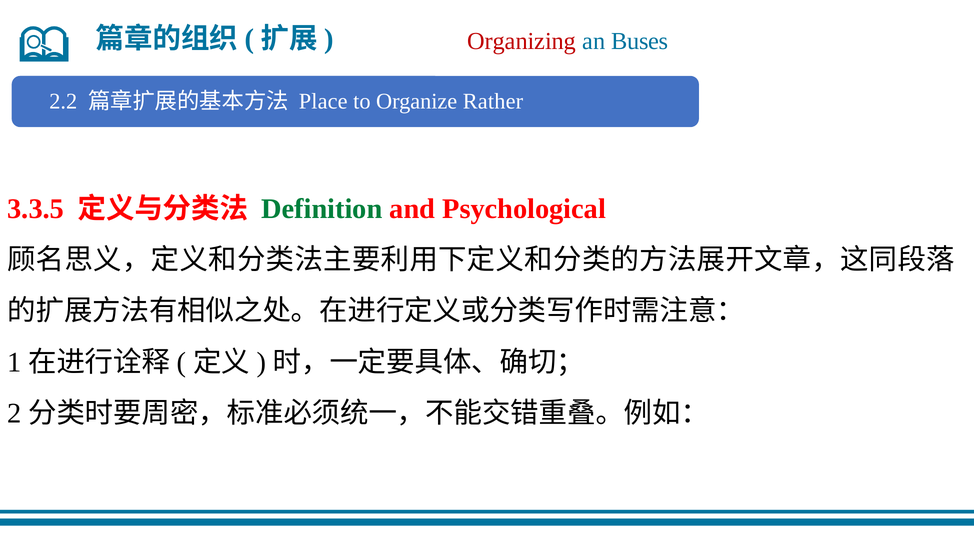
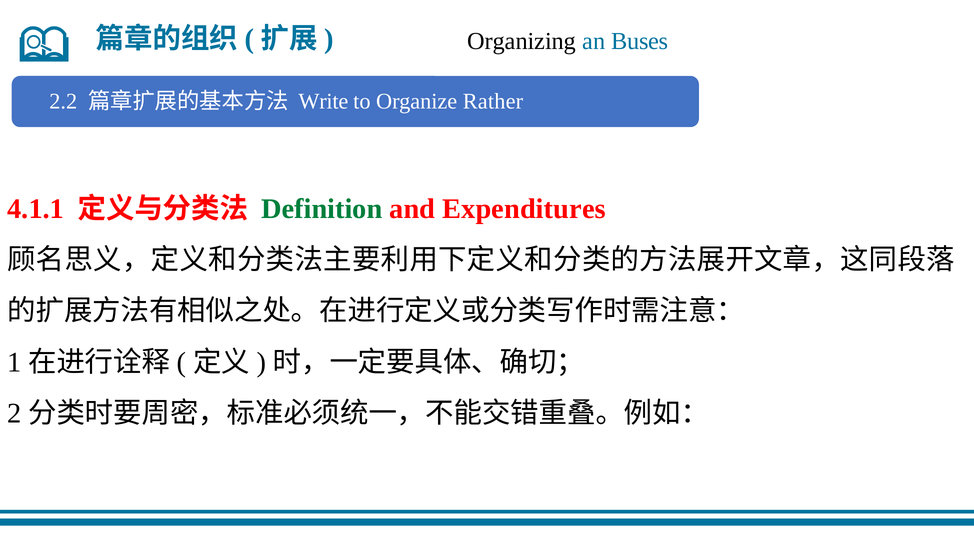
Organizing colour: red -> black (522, 41)
Place: Place -> Write (323, 101)
3.3.5: 3.3.5 -> 4.1.1 (36, 209)
Psychological: Psychological -> Expenditures (524, 209)
